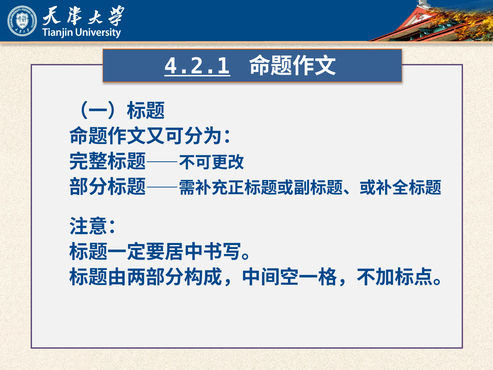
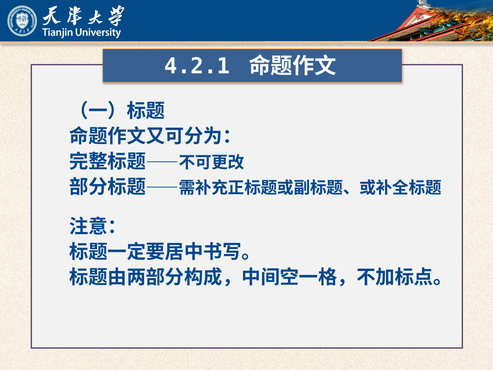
4.2.1 underline: present -> none (197, 66)
